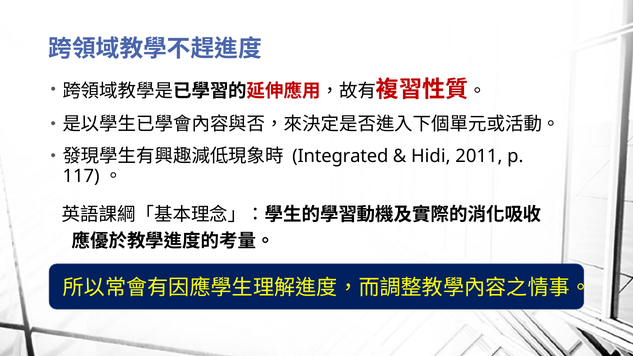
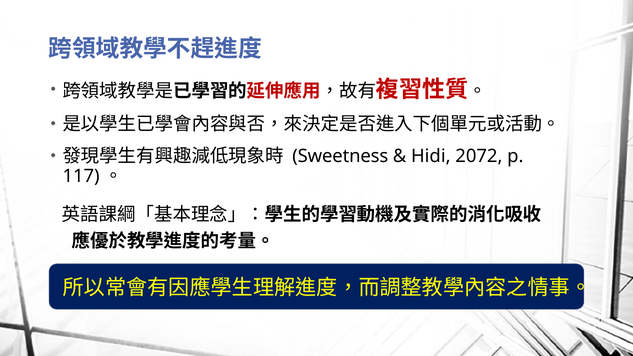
Integrated: Integrated -> Sweetness (340, 156)
2011: 2011 -> 2072 (479, 156)
